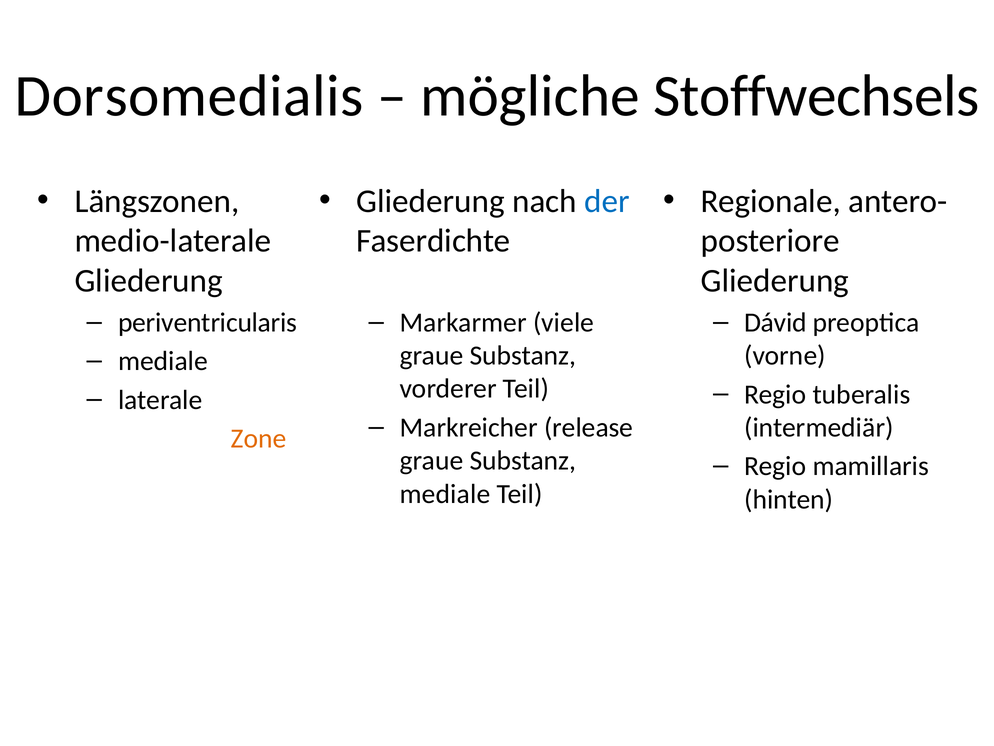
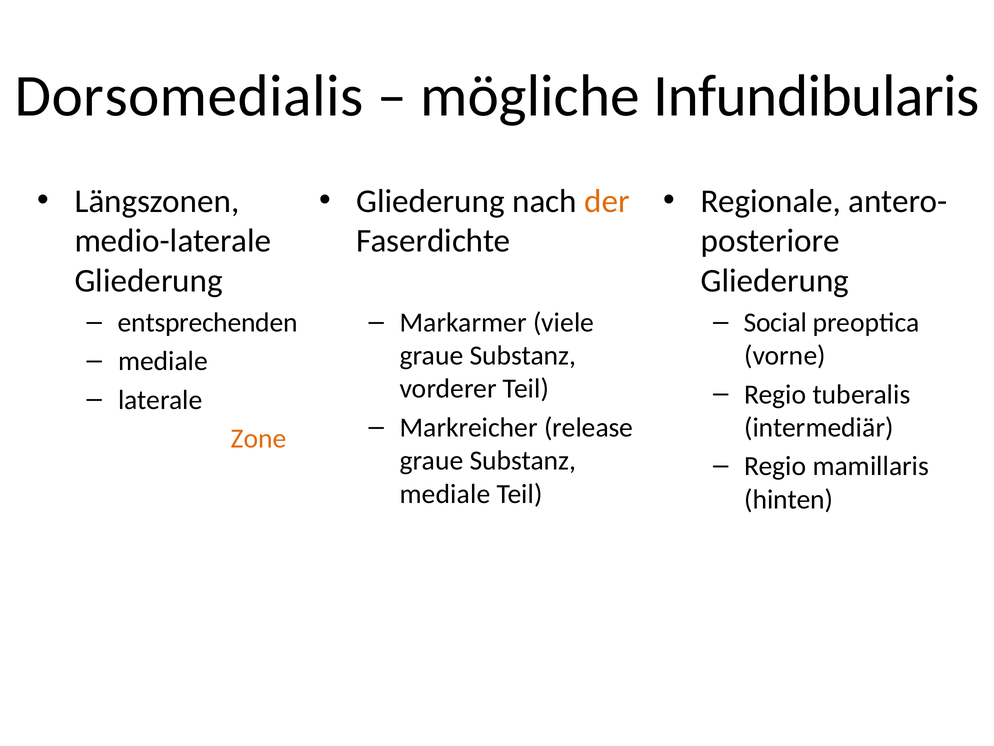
Stoffwechsels: Stoffwechsels -> Infundibularis (816, 96)
der colour: blue -> orange (607, 201)
periventricularis: periventricularis -> entsprechenden (208, 322)
Dávid: Dávid -> Social (775, 322)
